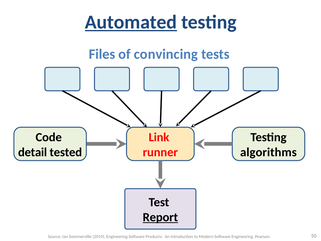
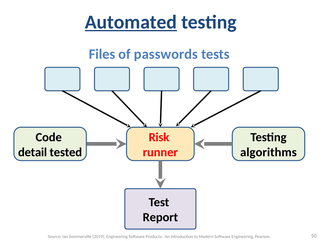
convincing: convincing -> passwords (166, 54)
Link: Link -> Risk (159, 137)
Report underline: present -> none (160, 217)
